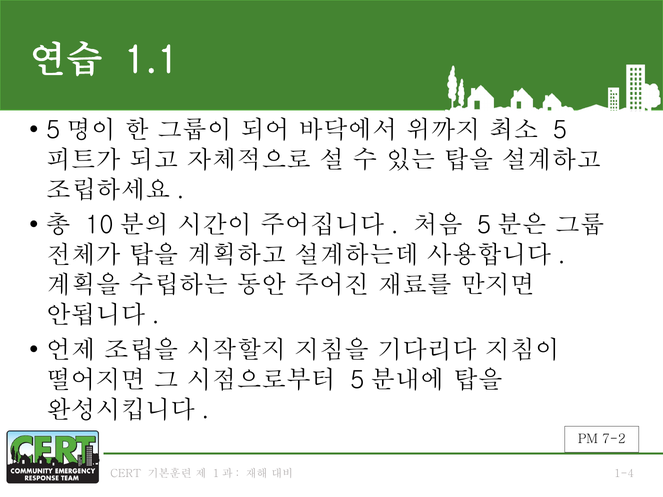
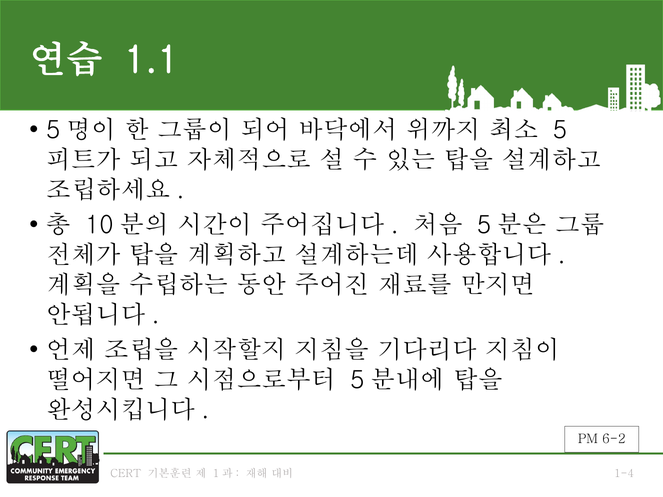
7-2: 7-2 -> 6-2 (614, 439)
